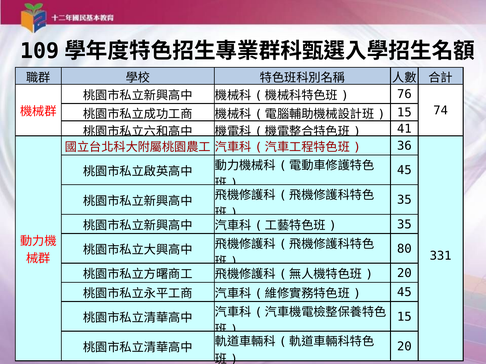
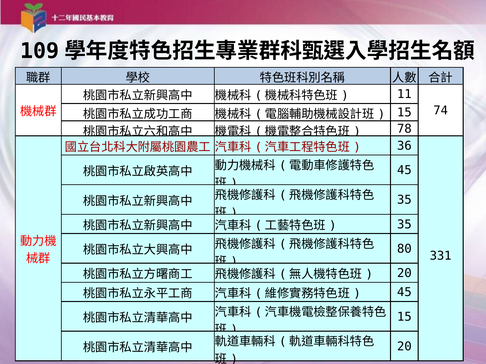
76: 76 -> 11 (404, 94)
41: 41 -> 78 (404, 129)
